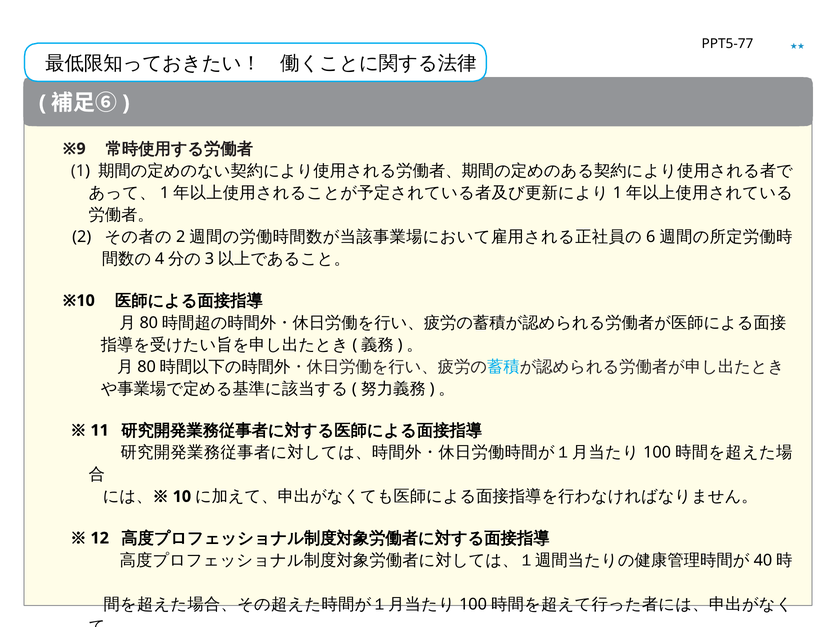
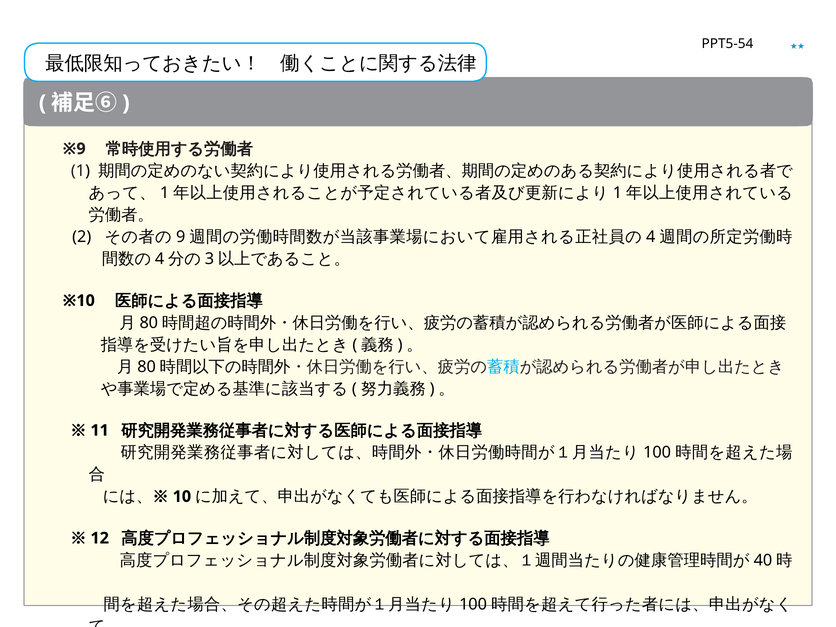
PPT5-77: PPT5-77 -> PPT5-54 (727, 44)
2: 2 -> 9 (181, 237)
6: 6 -> 4 (651, 237)
